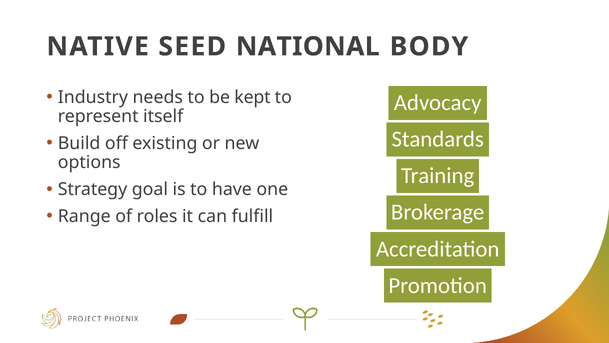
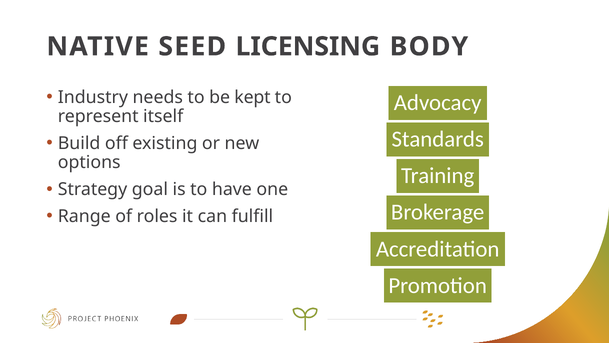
NATIONAL: NATIONAL -> LICENSING (308, 47)
